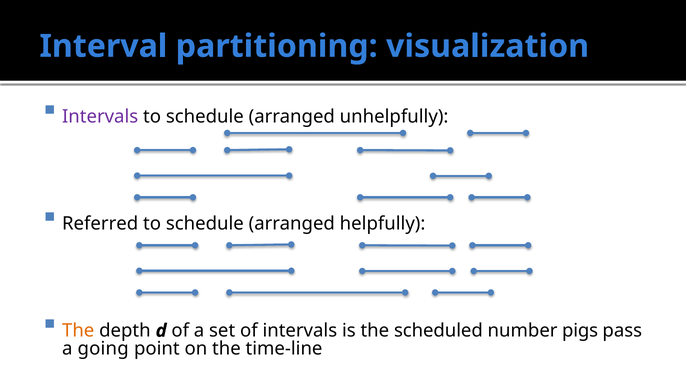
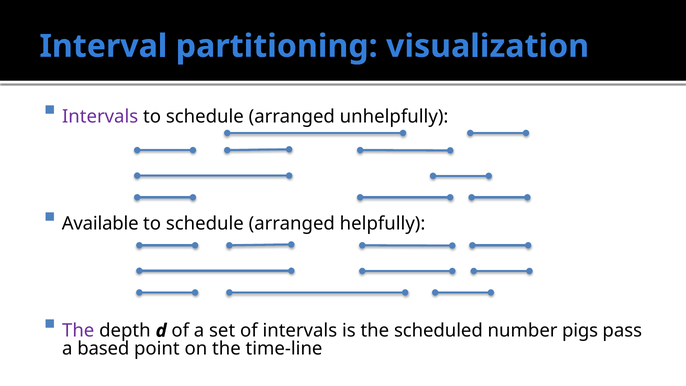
Referred: Referred -> Available (100, 224)
The colour: orange -> purple (78, 331)
going: going -> based (103, 348)
